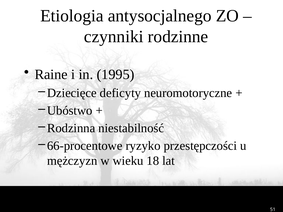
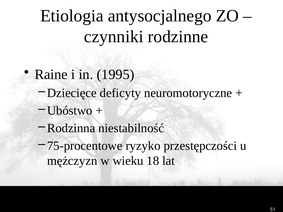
66-procentowe: 66-procentowe -> 75-procentowe (85, 146)
